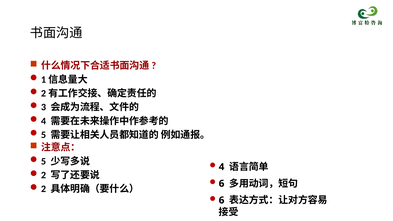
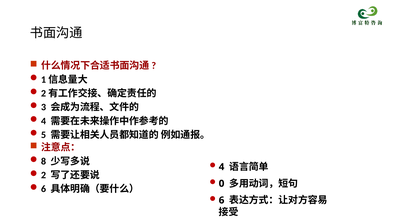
5: 5 -> 8 (44, 161)
6: 6 -> 0 (222, 184)
2: 2 -> 6 (44, 189)
